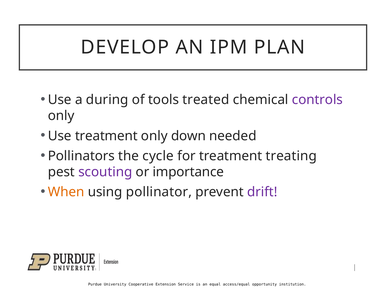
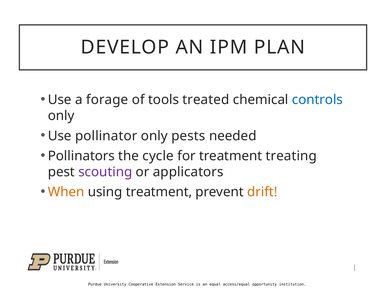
during: during -> forage (107, 100)
controls colour: purple -> blue (317, 100)
Use treatment: treatment -> pollinator (106, 136)
down: down -> pests (188, 136)
importance: importance -> applicators (188, 172)
using pollinator: pollinator -> treatment (159, 192)
drift colour: purple -> orange (262, 192)
